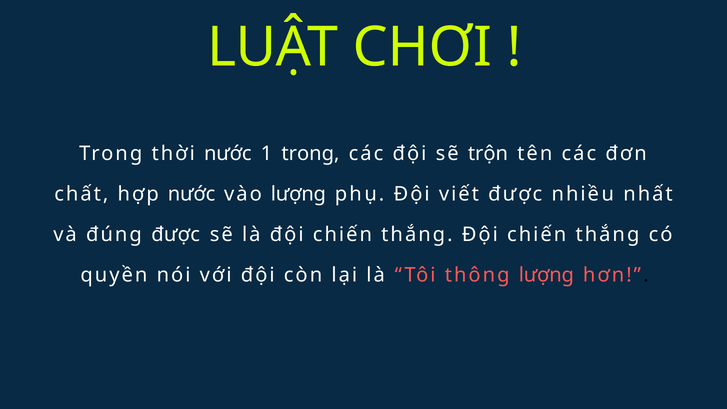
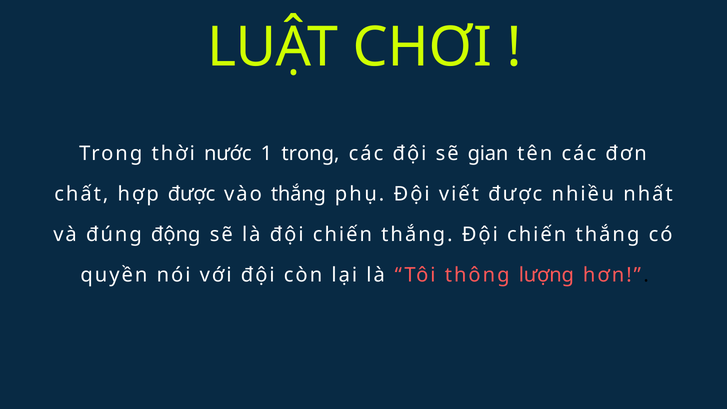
trộn: trộn -> gian (488, 154)
hợp nước: nước -> được (192, 194)
vào lượng: lượng -> thắng (298, 194)
đúng được: được -> động (176, 234)
